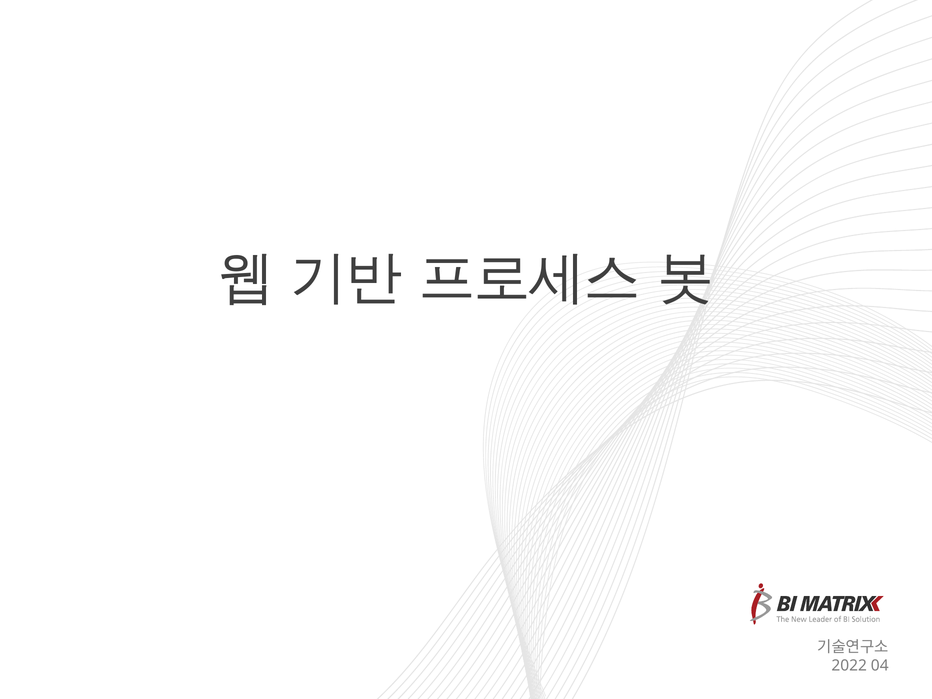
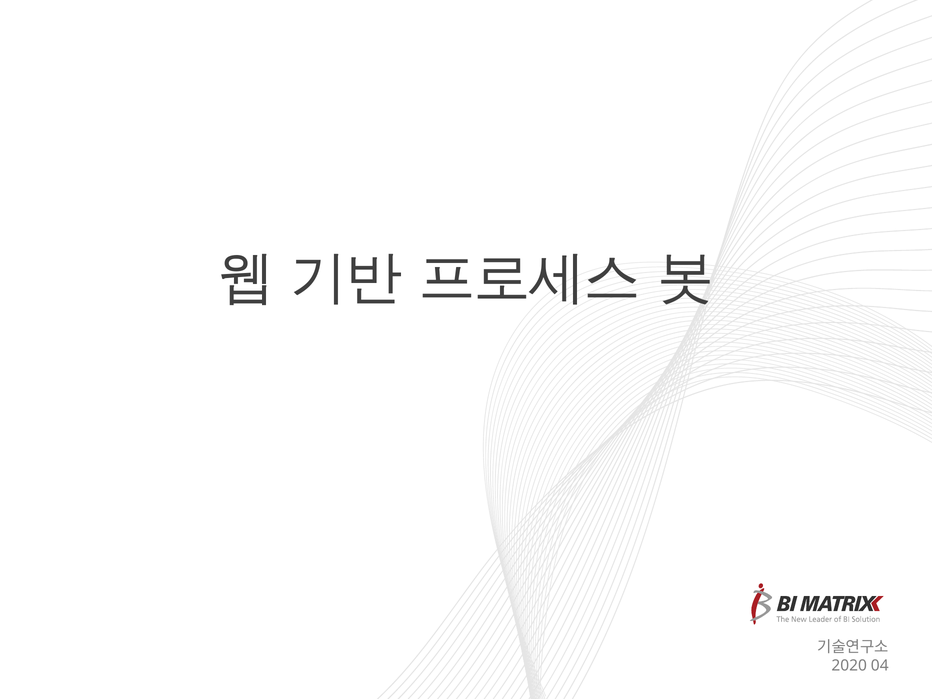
2022: 2022 -> 2020 (849, 666)
